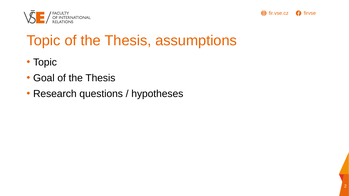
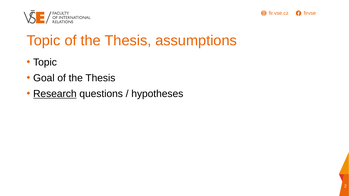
Research underline: none -> present (55, 94)
